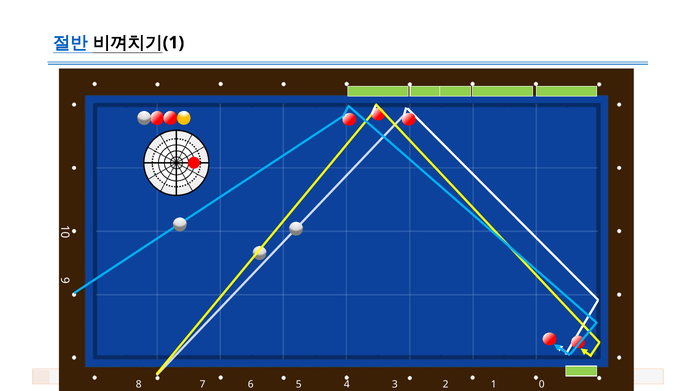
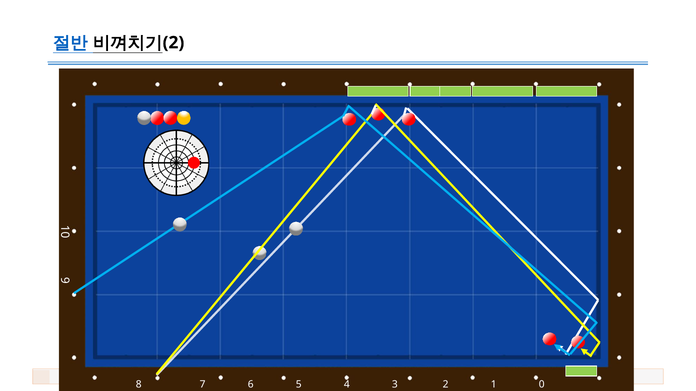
1: 1 -> 2 (173, 43)
